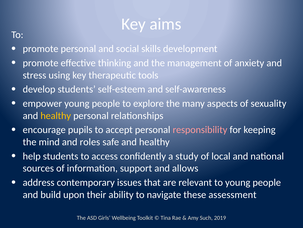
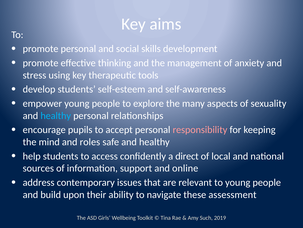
healthy colour: yellow -> light blue (56, 115)
study: study -> direct (187, 156)
allows: allows -> online (185, 168)
